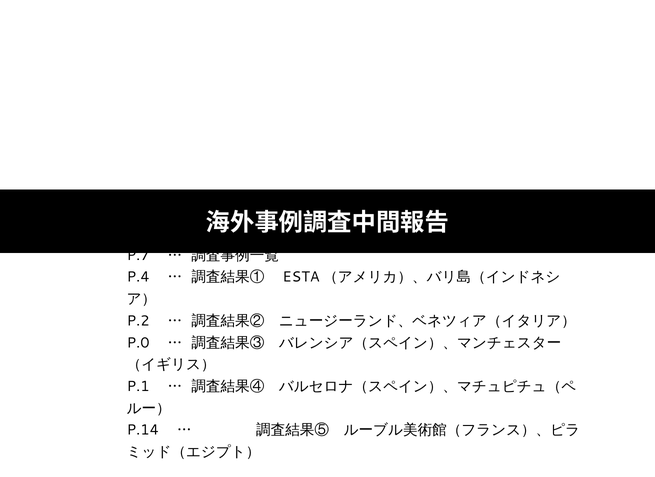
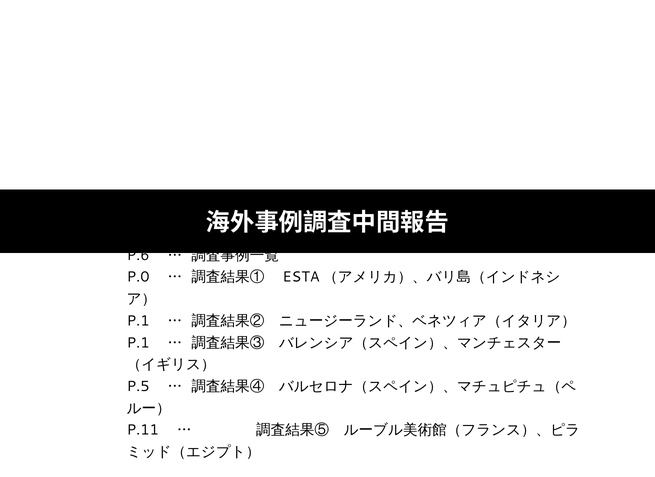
P.7: P.7 -> P.6 (138, 255)
P.4: P.4 -> P.0 (138, 277)
P.2: P.2 -> P.1 (138, 321)
P.0: P.0 -> P.1 (138, 343)
P.1: P.1 -> P.5 (138, 387)
P.14: P.14 -> P.11 (143, 431)
